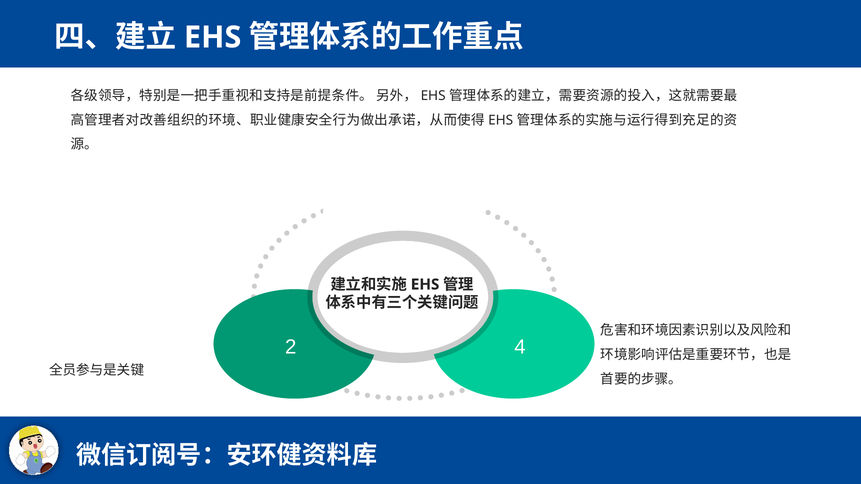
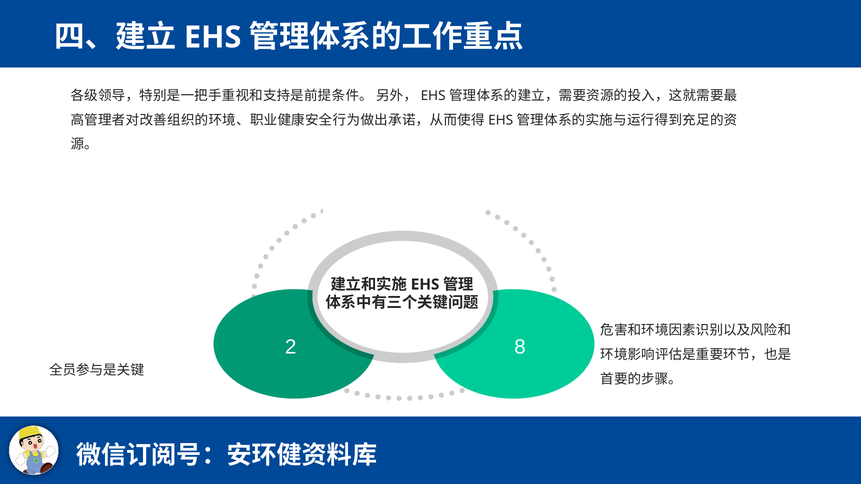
4: 4 -> 8 (520, 347)
